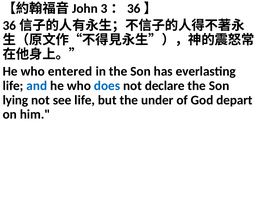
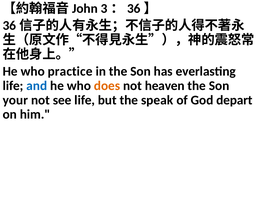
entered: entered -> practice (70, 71)
does colour: blue -> orange (107, 86)
declare: declare -> heaven (165, 86)
lying: lying -> your (15, 100)
under: under -> speak (157, 100)
